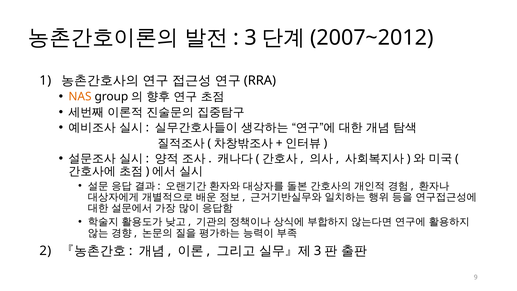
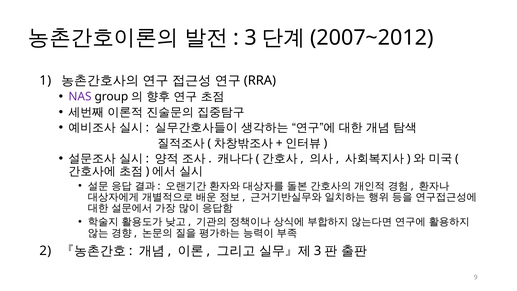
NAS colour: orange -> purple (80, 97)
